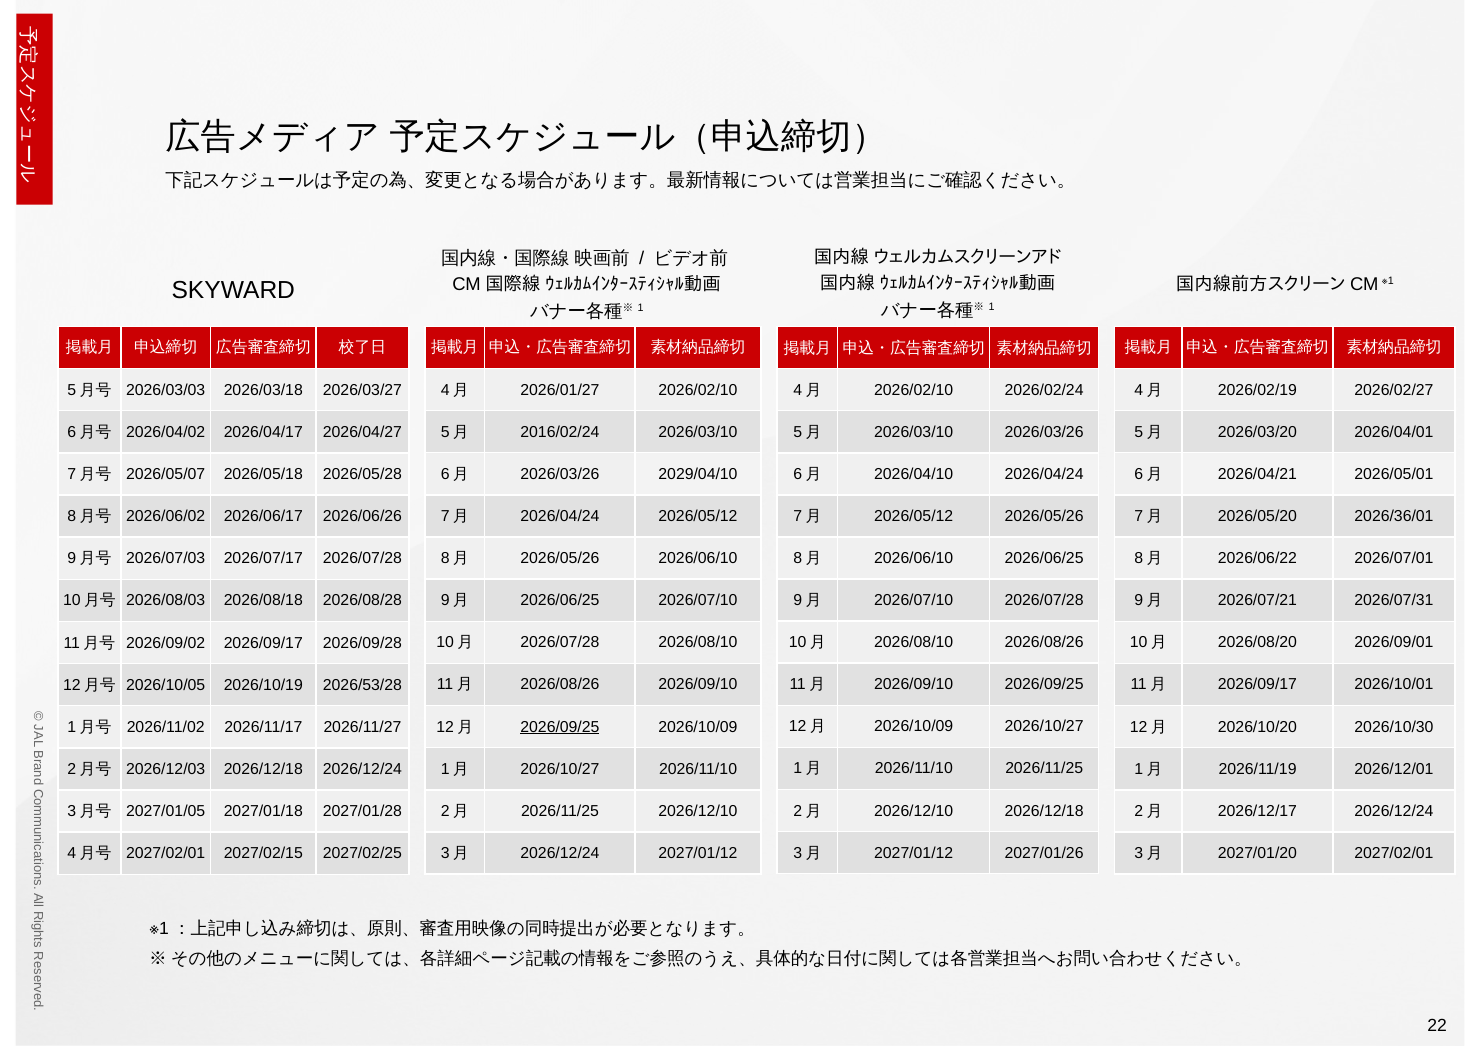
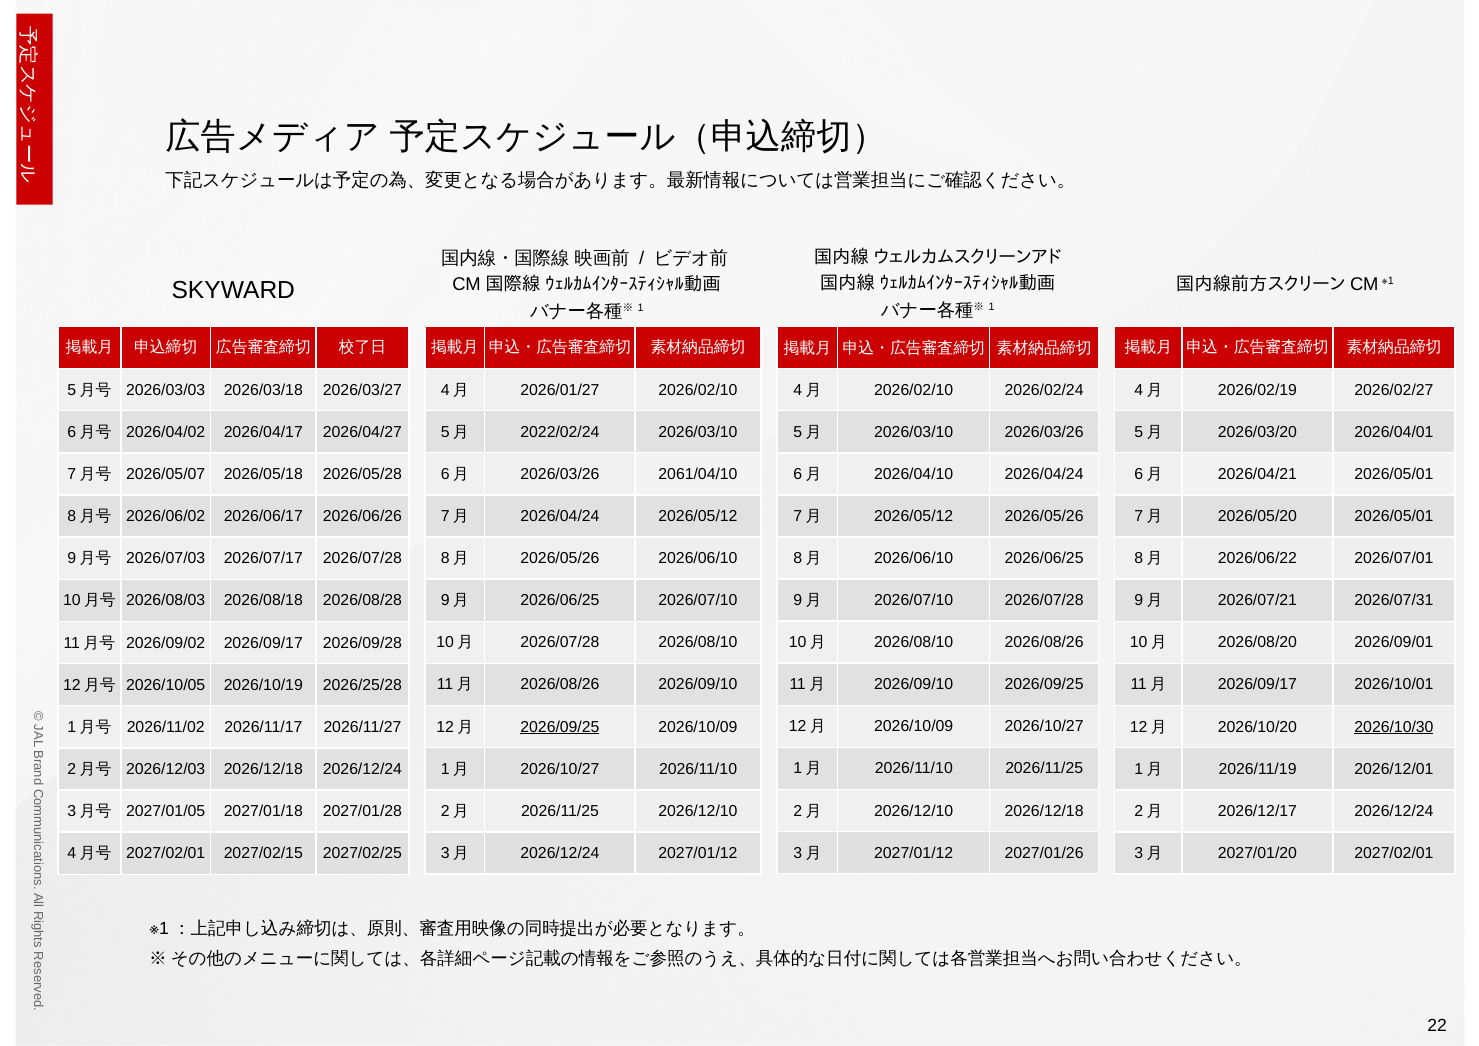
2016/02/24: 2016/02/24 -> 2022/02/24 (560, 432)
2029/04/10: 2029/04/10 -> 2061/04/10 (698, 474)
2026/05/20 2026/36/01: 2026/36/01 -> 2026/05/01 (1394, 516)
2026/53/28: 2026/53/28 -> 2026/25/28 (362, 685)
2026/10/30 underline: none -> present (1394, 727)
